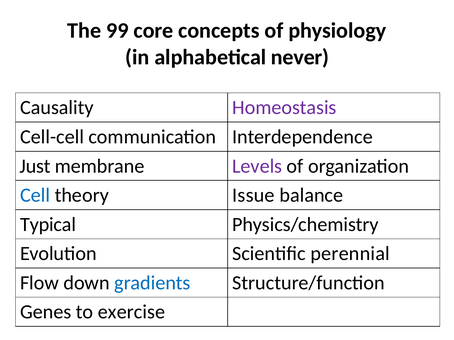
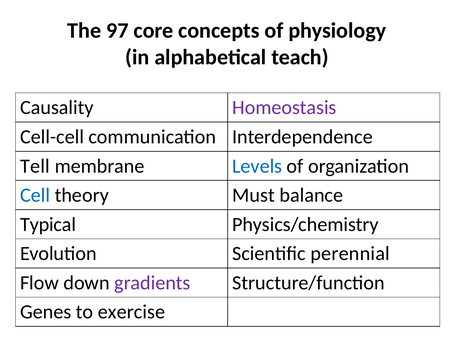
99: 99 -> 97 (117, 31)
never: never -> teach (300, 57)
Just: Just -> Tell (35, 166)
Levels colour: purple -> blue (257, 166)
Issue: Issue -> Must (254, 196)
gradients colour: blue -> purple (152, 283)
